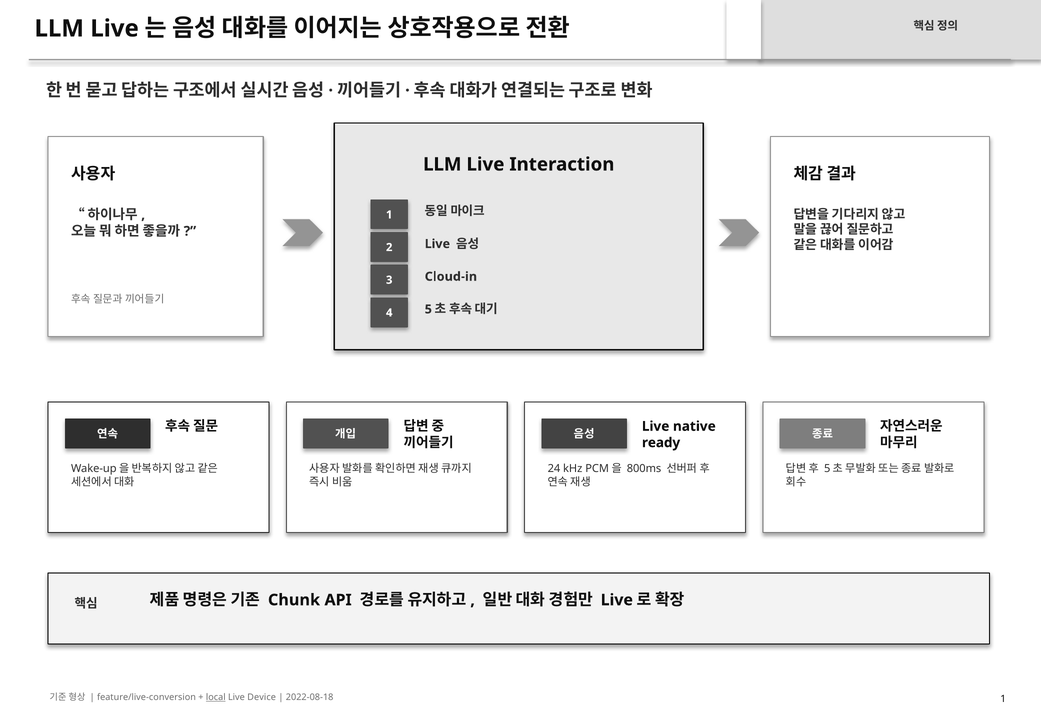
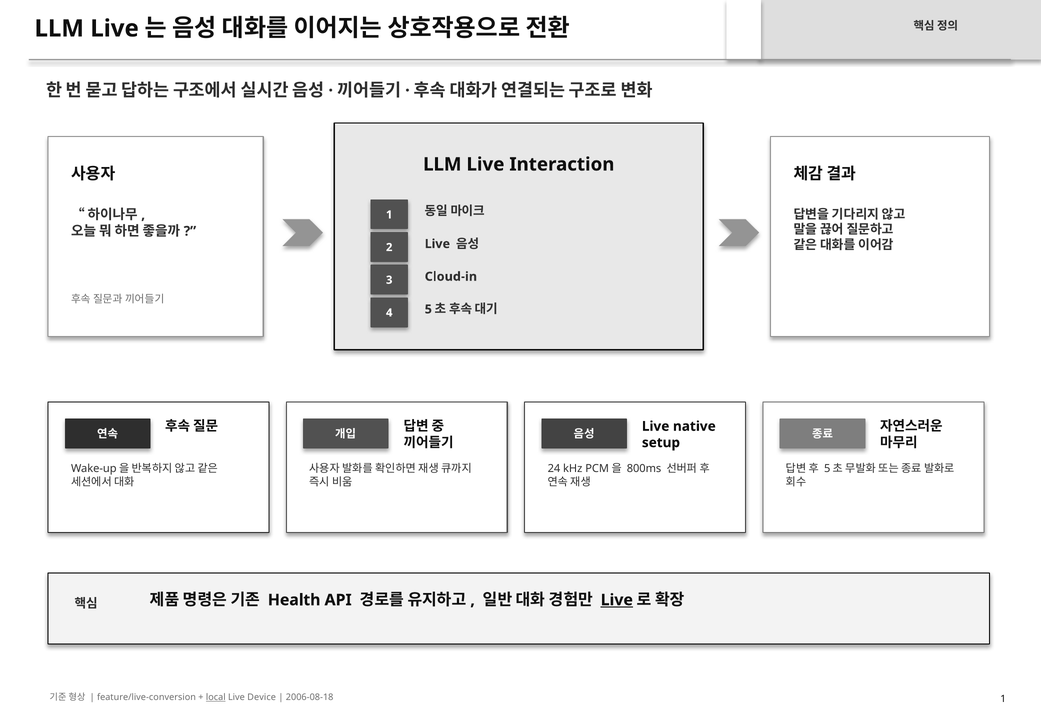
ready: ready -> setup (661, 442)
Chunk: Chunk -> Health (294, 600)
Live underline: none -> present (617, 600)
2022-08-18: 2022-08-18 -> 2006-08-18 (310, 697)
